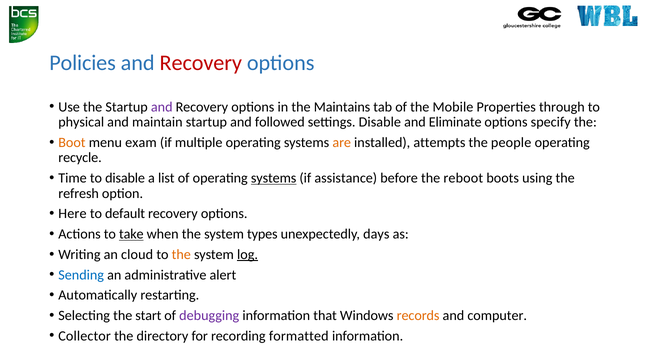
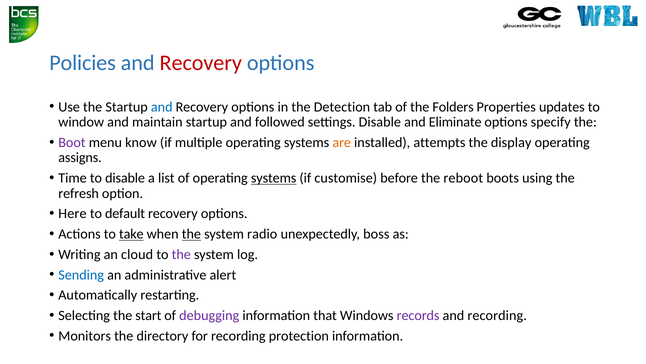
and colour: purple -> blue (162, 107)
Maintains: Maintains -> Detection (342, 107)
Mobile: Mobile -> Folders (453, 107)
through: through -> updates (562, 107)
physical: physical -> window (81, 122)
Boot colour: orange -> purple (72, 142)
exam: exam -> know (141, 142)
people: people -> display (511, 142)
recycle: recycle -> assigns (80, 158)
assistance: assistance -> customise (346, 178)
the underline: none -> present (191, 234)
types: types -> radio (262, 234)
days: days -> boss (376, 234)
the colour: orange -> purple (181, 254)
log underline: present -> none (248, 254)
records colour: orange -> purple (418, 315)
and computer: computer -> recording (497, 315)
Collector: Collector -> Monitors (85, 335)
formatted: formatted -> protection (299, 335)
